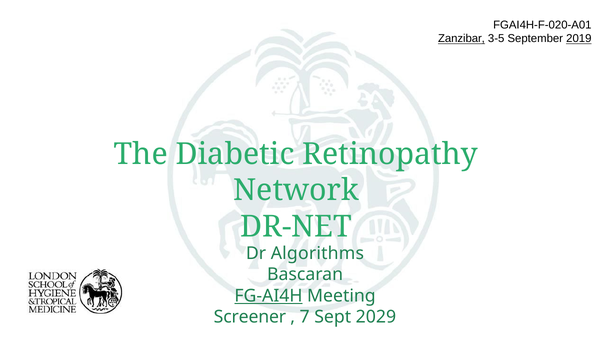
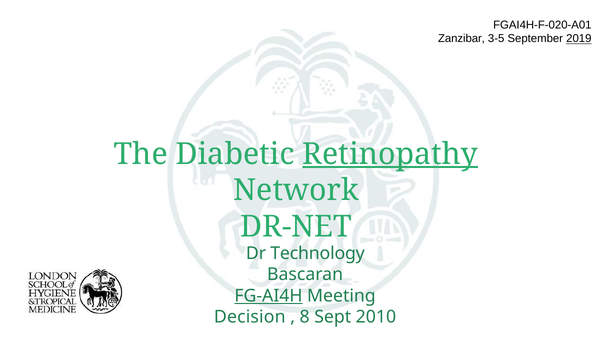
Zanzibar underline: present -> none (461, 39)
Retinopathy underline: none -> present (390, 154)
Algorithms: Algorithms -> Technology (318, 253)
Screener: Screener -> Decision (250, 317)
7: 7 -> 8 (305, 317)
2029: 2029 -> 2010 (376, 317)
